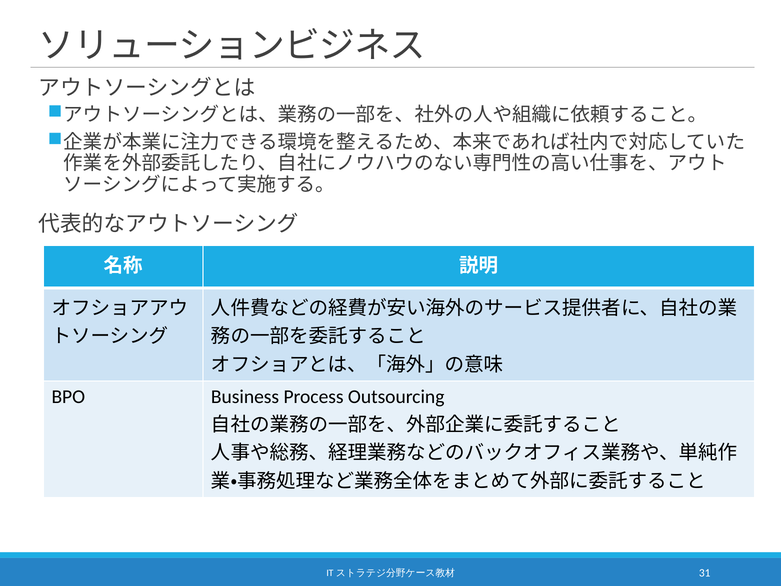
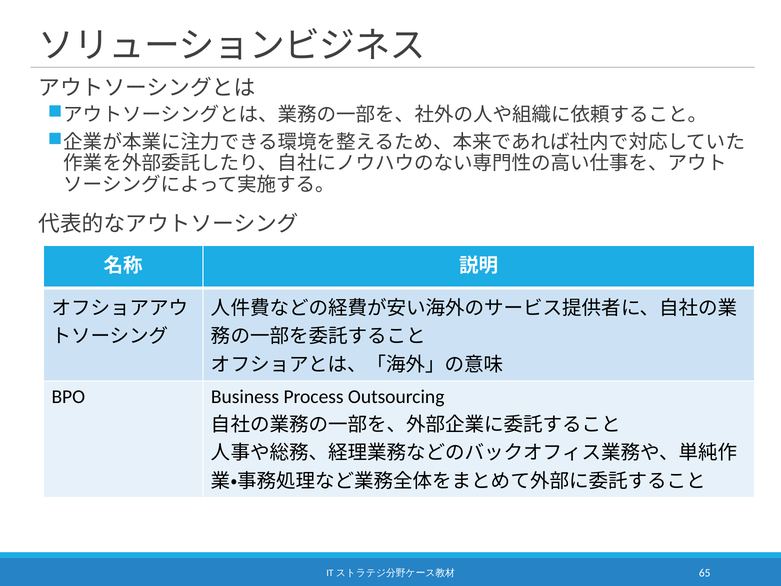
31: 31 -> 65 (705, 573)
